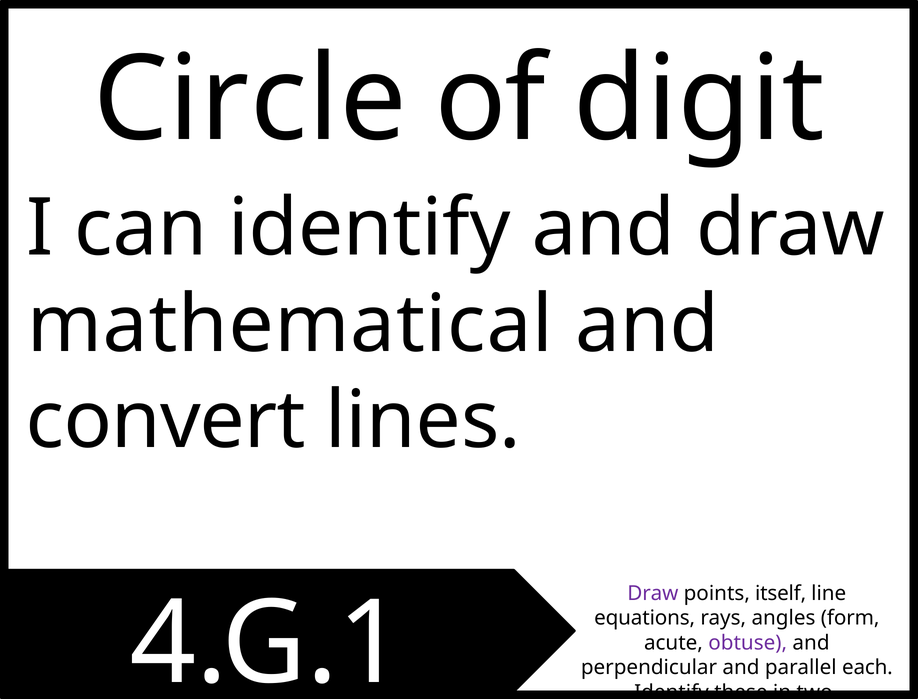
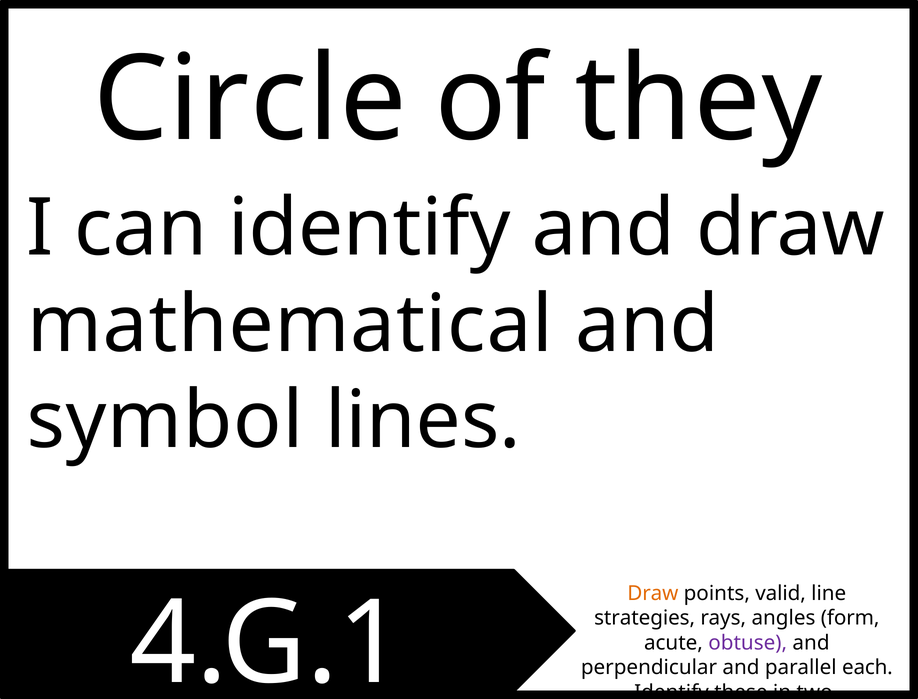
digit: digit -> they (699, 100)
convert: convert -> symbol (165, 421)
Draw colour: purple -> orange (653, 594)
itself: itself -> valid (781, 594)
equations: equations -> strategies (645, 619)
